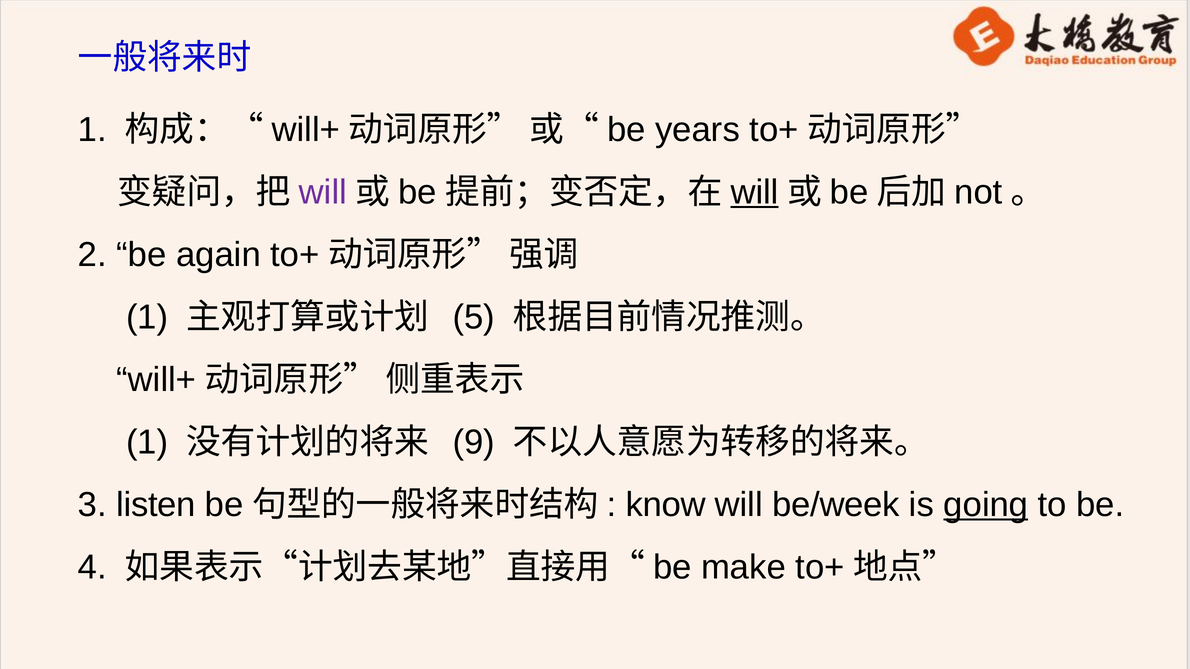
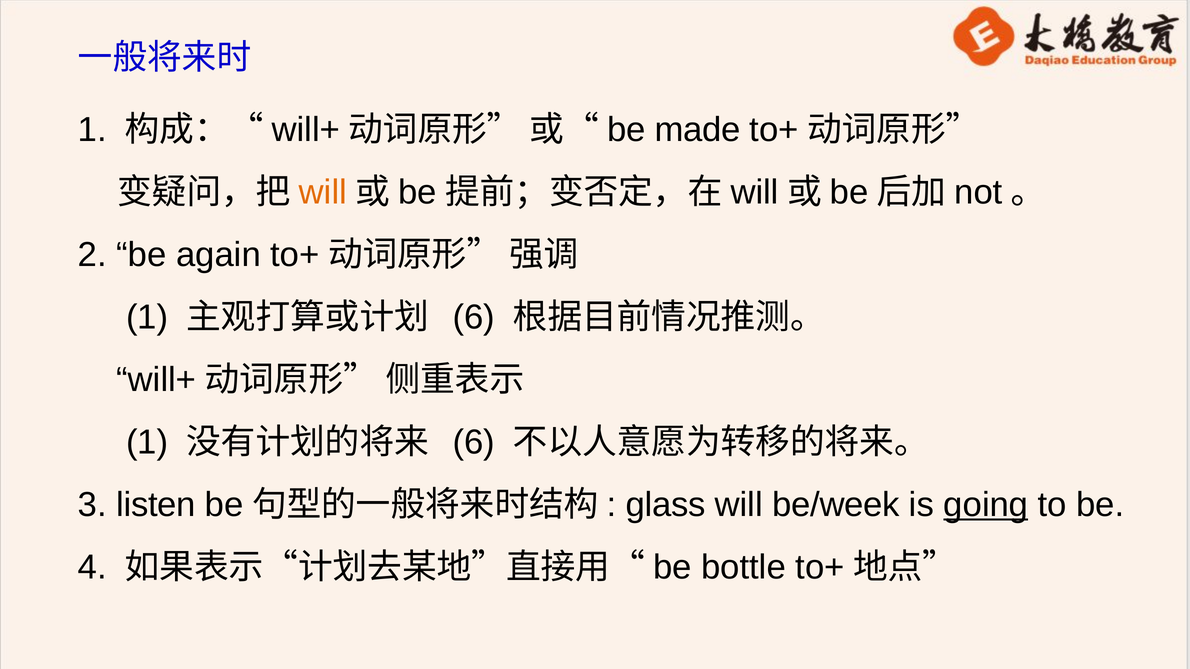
years: years -> made (698, 130)
will colour: purple -> orange (323, 192)
will underline: present -> none (755, 192)
5: 5 -> 6 (474, 317)
9: 9 -> 6 (474, 442)
know: know -> glass (666, 505)
make: make -> bottle (743, 567)
